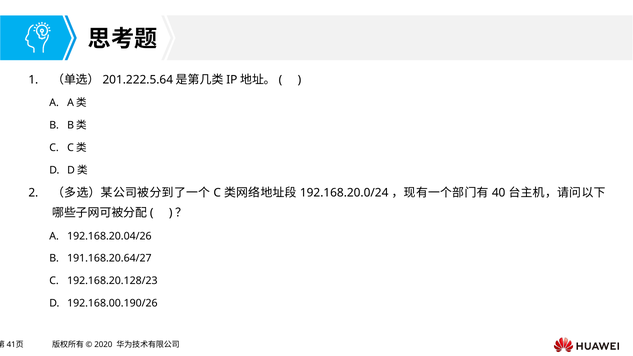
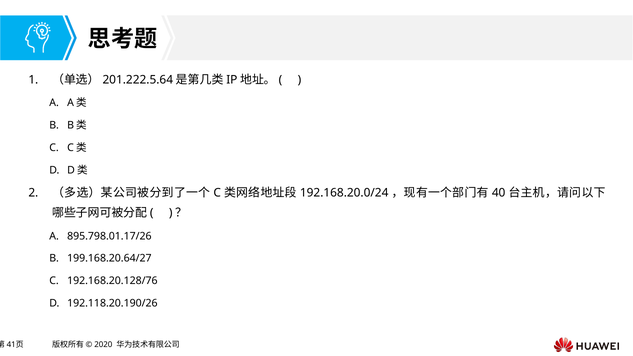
192.168.20.04/26: 192.168.20.04/26 -> 895.798.01.17/26 (109, 236)
191.168.20.64/27: 191.168.20.64/27 -> 199.168.20.64/27 (109, 259)
192.168.20.128/23: 192.168.20.128/23 -> 192.168.20.128/76 (112, 281)
192.168.00.190/26: 192.168.00.190/26 -> 192.118.20.190/26 (112, 303)
